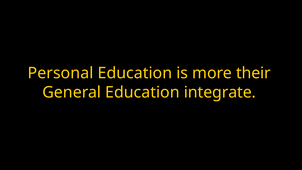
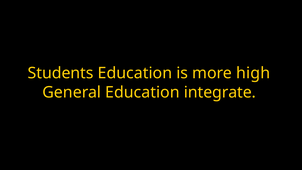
Personal: Personal -> Students (61, 73)
their: their -> high (253, 73)
